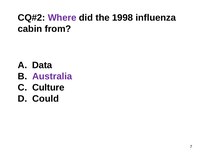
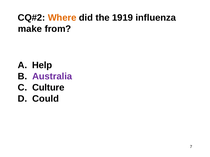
Where colour: purple -> orange (62, 18)
1998: 1998 -> 1919 (123, 18)
cabin: cabin -> make (30, 29)
Data: Data -> Help (42, 65)
